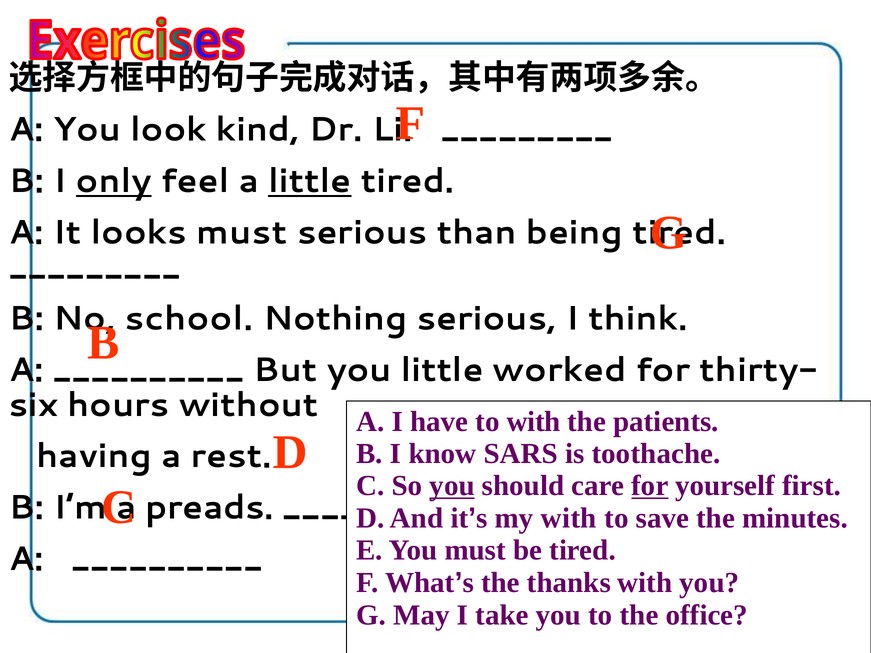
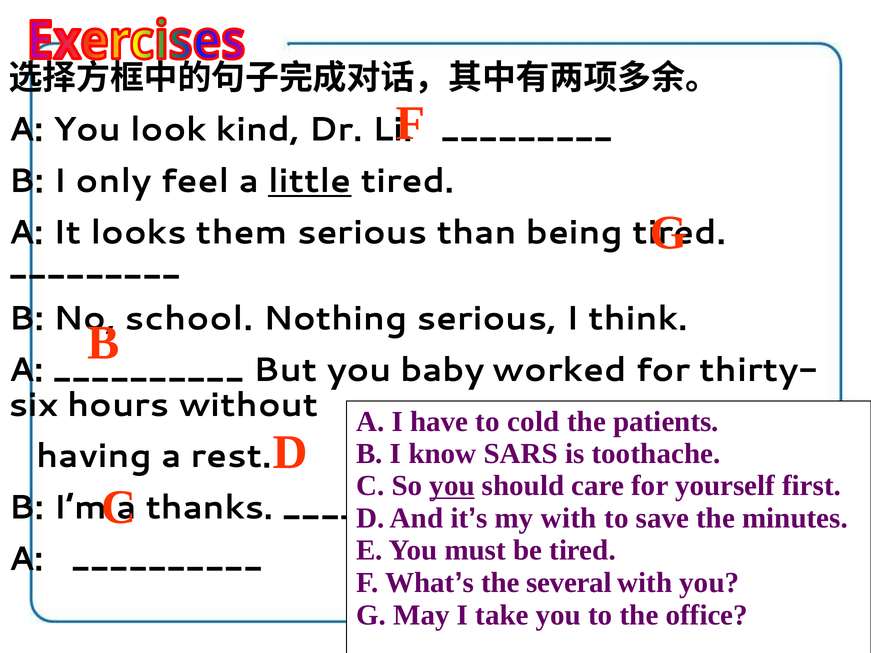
only underline: present -> none (114, 181)
looks must: must -> them (242, 233)
you little: little -> baby (442, 370)
to with: with -> cold (533, 422)
for underline: present -> none (650, 486)
preads: preads -> thanks (209, 508)
thanks: thanks -> several (569, 583)
